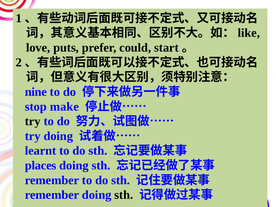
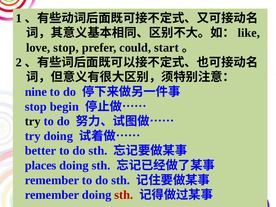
love puts: puts -> stop (66, 48)
make: make -> begin (64, 107)
learnt: learnt -> better (41, 151)
sth colour: black -> red (124, 195)
